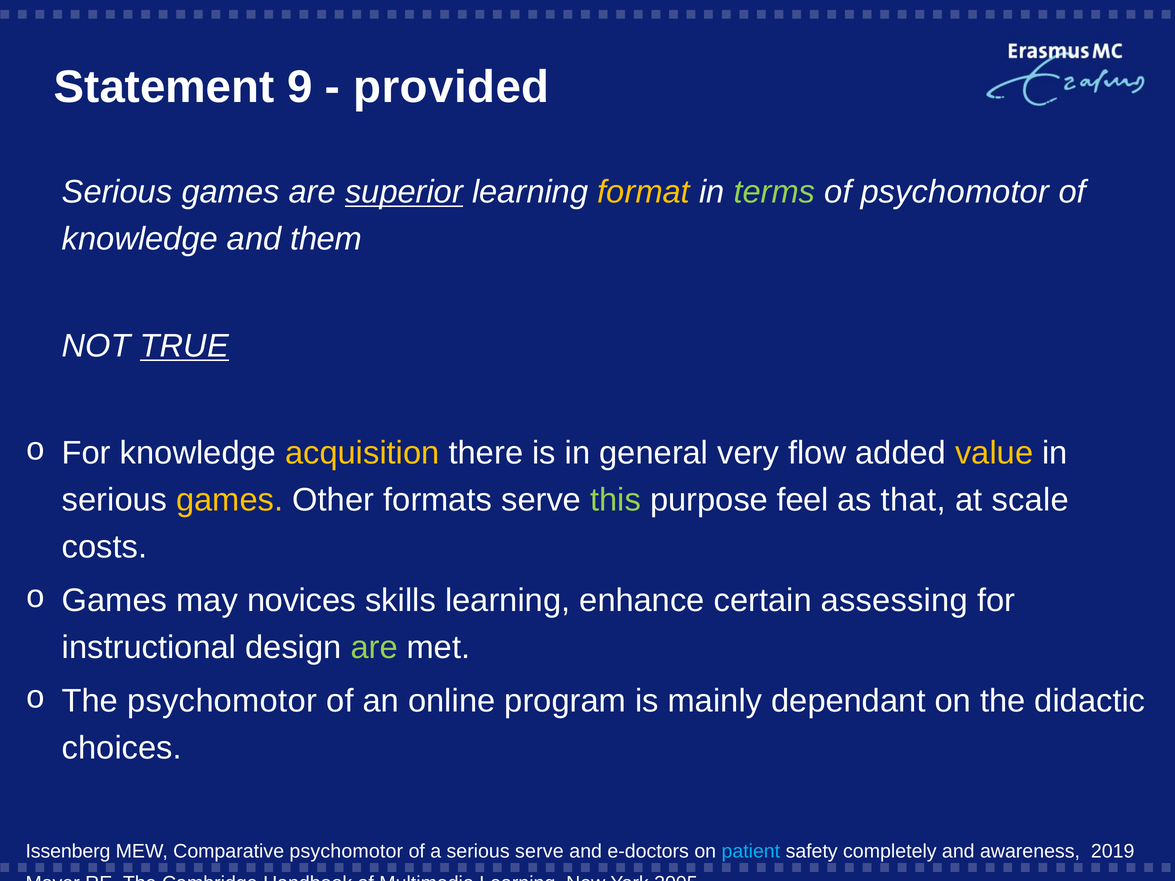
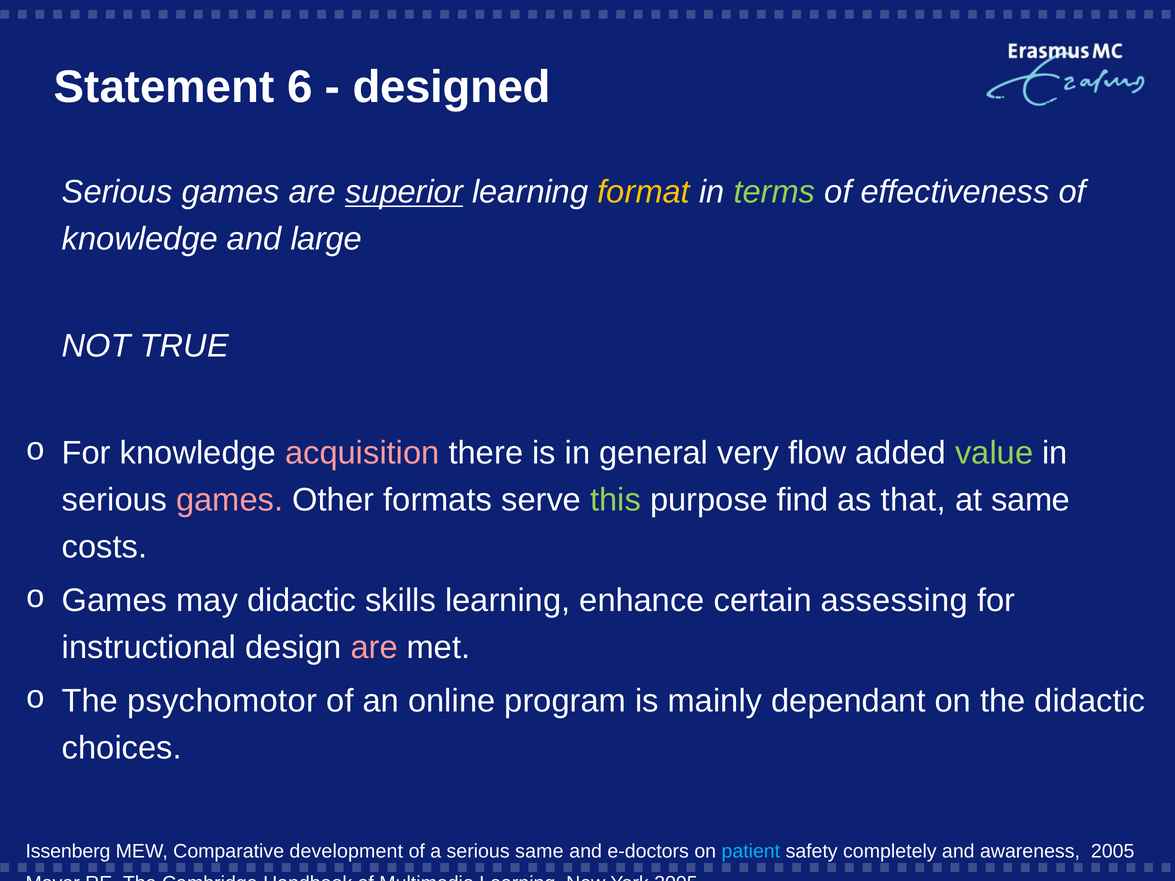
9: 9 -> 6 (300, 87)
provided: provided -> designed (452, 87)
of psychomotor: psychomotor -> effectiveness (955, 192)
them: them -> large (326, 239)
TRUE underline: present -> none (184, 346)
acquisition colour: yellow -> pink (362, 453)
value colour: yellow -> light green (994, 453)
games colour: yellow -> pink (230, 500)
feel: feel -> find (803, 500)
at scale: scale -> same (1031, 500)
may novices: novices -> didactic (302, 601)
are colour: light green -> pink (374, 648)
Comparative psychomotor: psychomotor -> development (346, 852)
serious serve: serve -> same (539, 852)
awareness 2019: 2019 -> 2005 (1113, 852)
